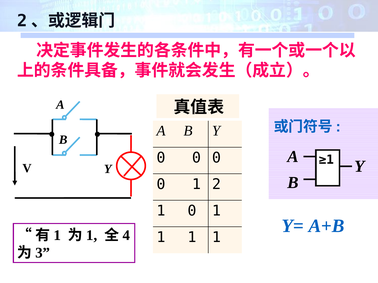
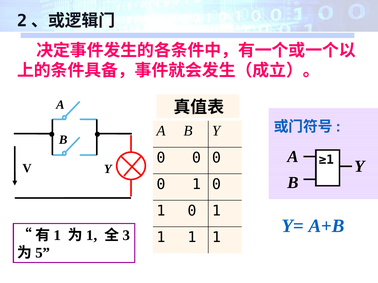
2: 2 -> 0 (217, 185)
4: 4 -> 3 (126, 236)
3: 3 -> 5 (43, 253)
